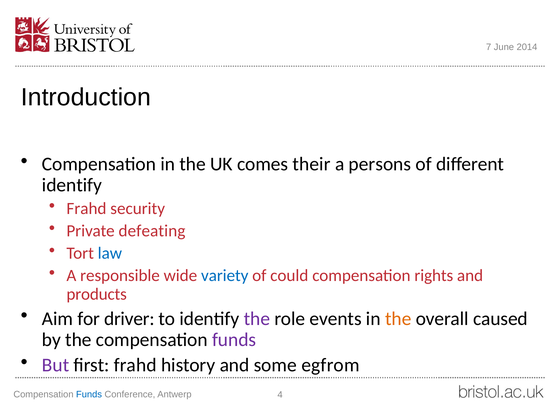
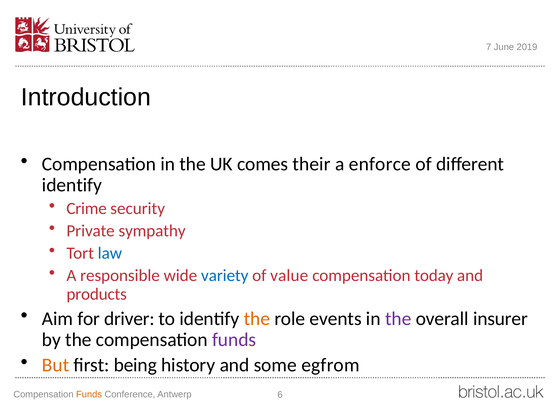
2014: 2014 -> 2019 (527, 47)
persons: persons -> enforce (380, 164)
Frahd: Frahd -> Crime (87, 208)
defeating: defeating -> sympathy (152, 231)
could: could -> value (289, 276)
rights: rights -> today (434, 276)
the colour: purple -> orange (257, 319)
the colour: orange -> purple (398, 319)
caused: caused -> insurer (500, 319)
But colour: purple -> orange (56, 365)
first frahd: frahd -> being (135, 365)
Funds colour: blue -> orange (89, 394)
4: 4 -> 6 (280, 395)
